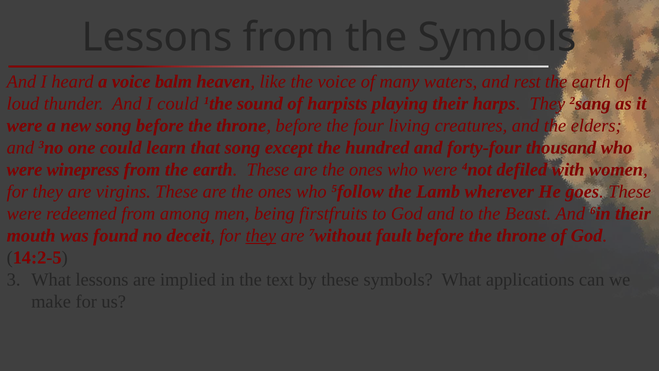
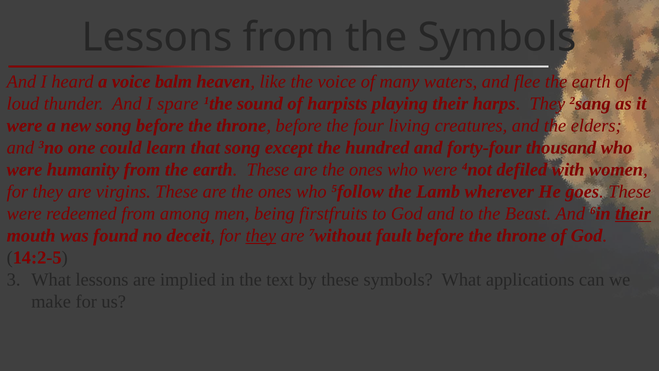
rest: rest -> flee (527, 81)
I could: could -> spare (178, 103)
winepress: winepress -> humanity (83, 169)
their underline: none -> present (633, 213)
